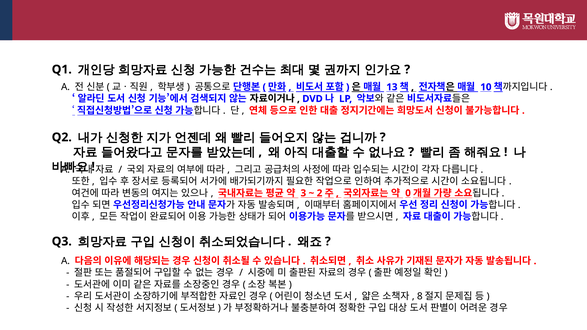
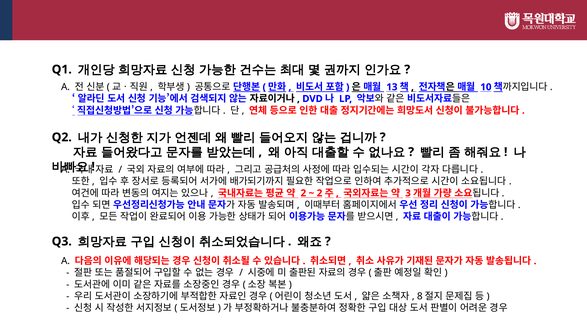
3: 3 -> 2 (303, 193)
0: 0 -> 3 (408, 193)
